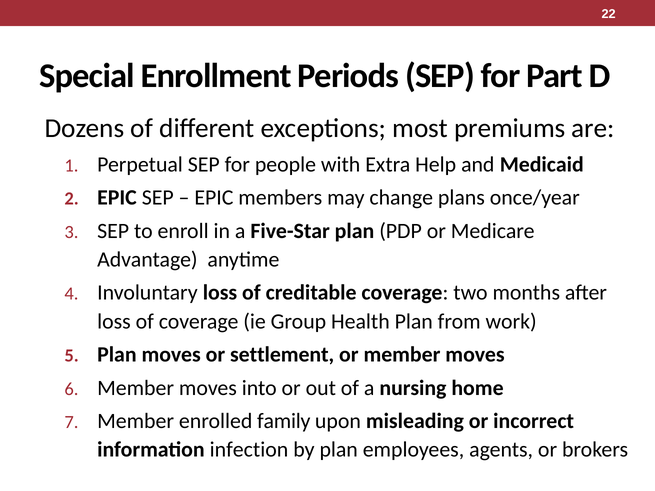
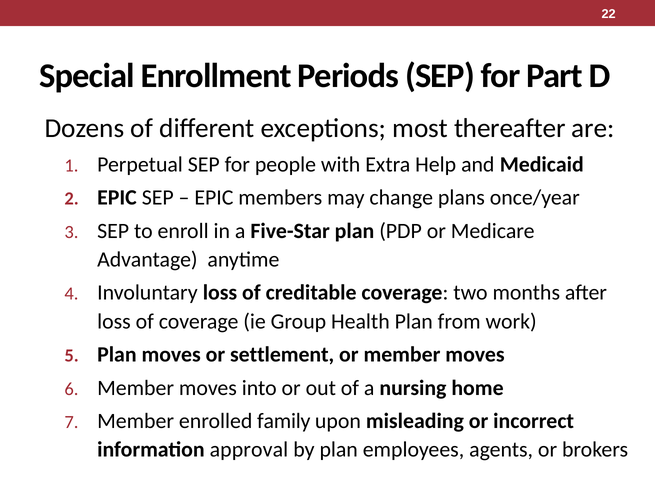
premiums: premiums -> thereafter (510, 129)
infection: infection -> approval (249, 450)
